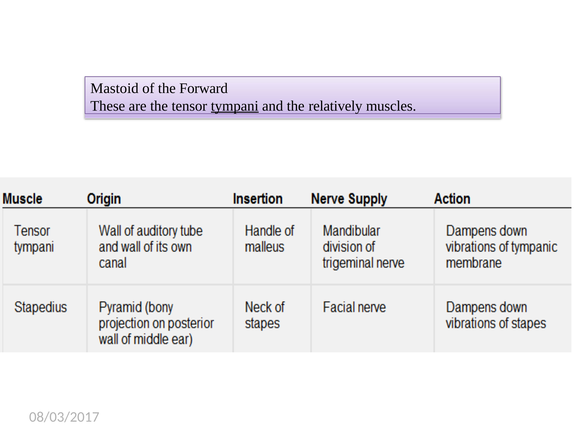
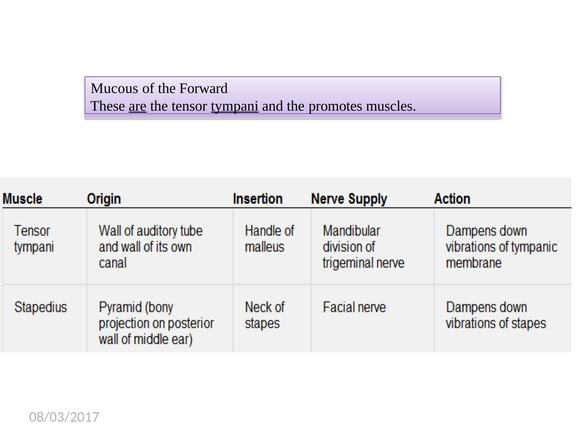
Mastoid: Mastoid -> Mucous (114, 88)
are underline: none -> present (138, 106)
relatively: relatively -> promotes (335, 106)
